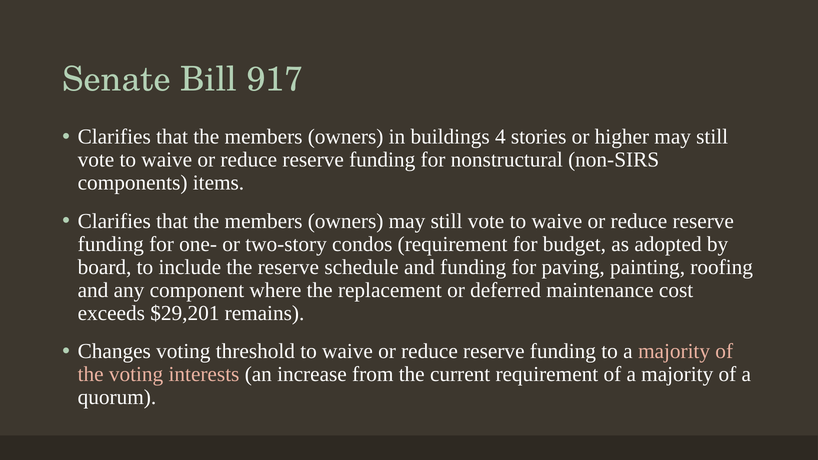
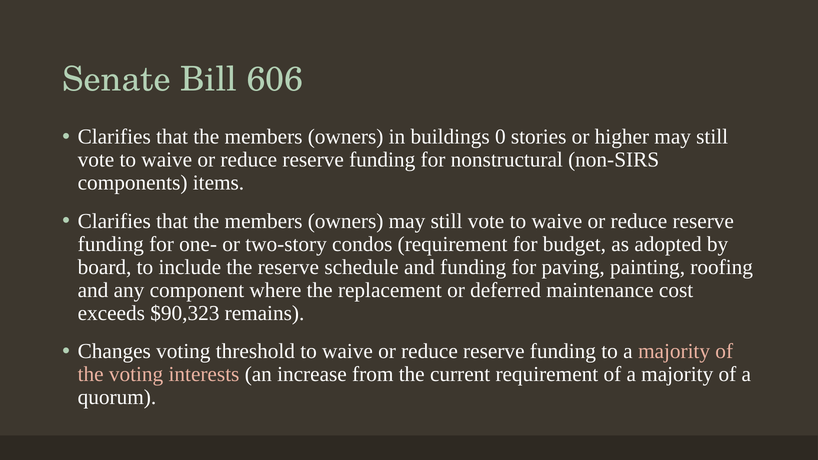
917: 917 -> 606 (275, 80)
4: 4 -> 0 (500, 137)
$29,201: $29,201 -> $90,323 (185, 313)
